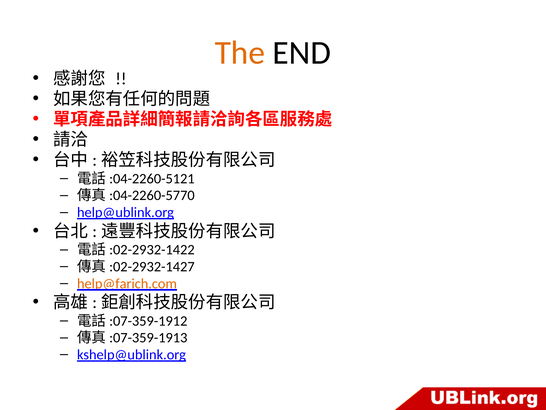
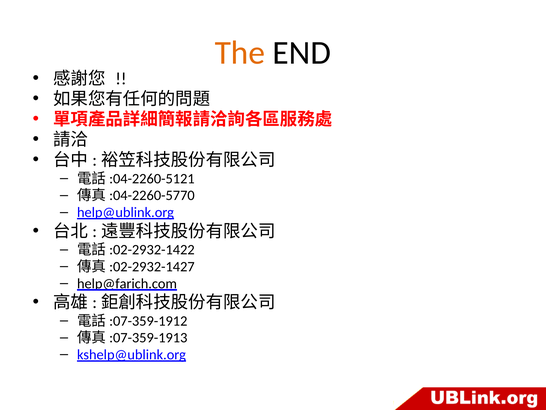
help@farich.com colour: orange -> black (127, 283)
